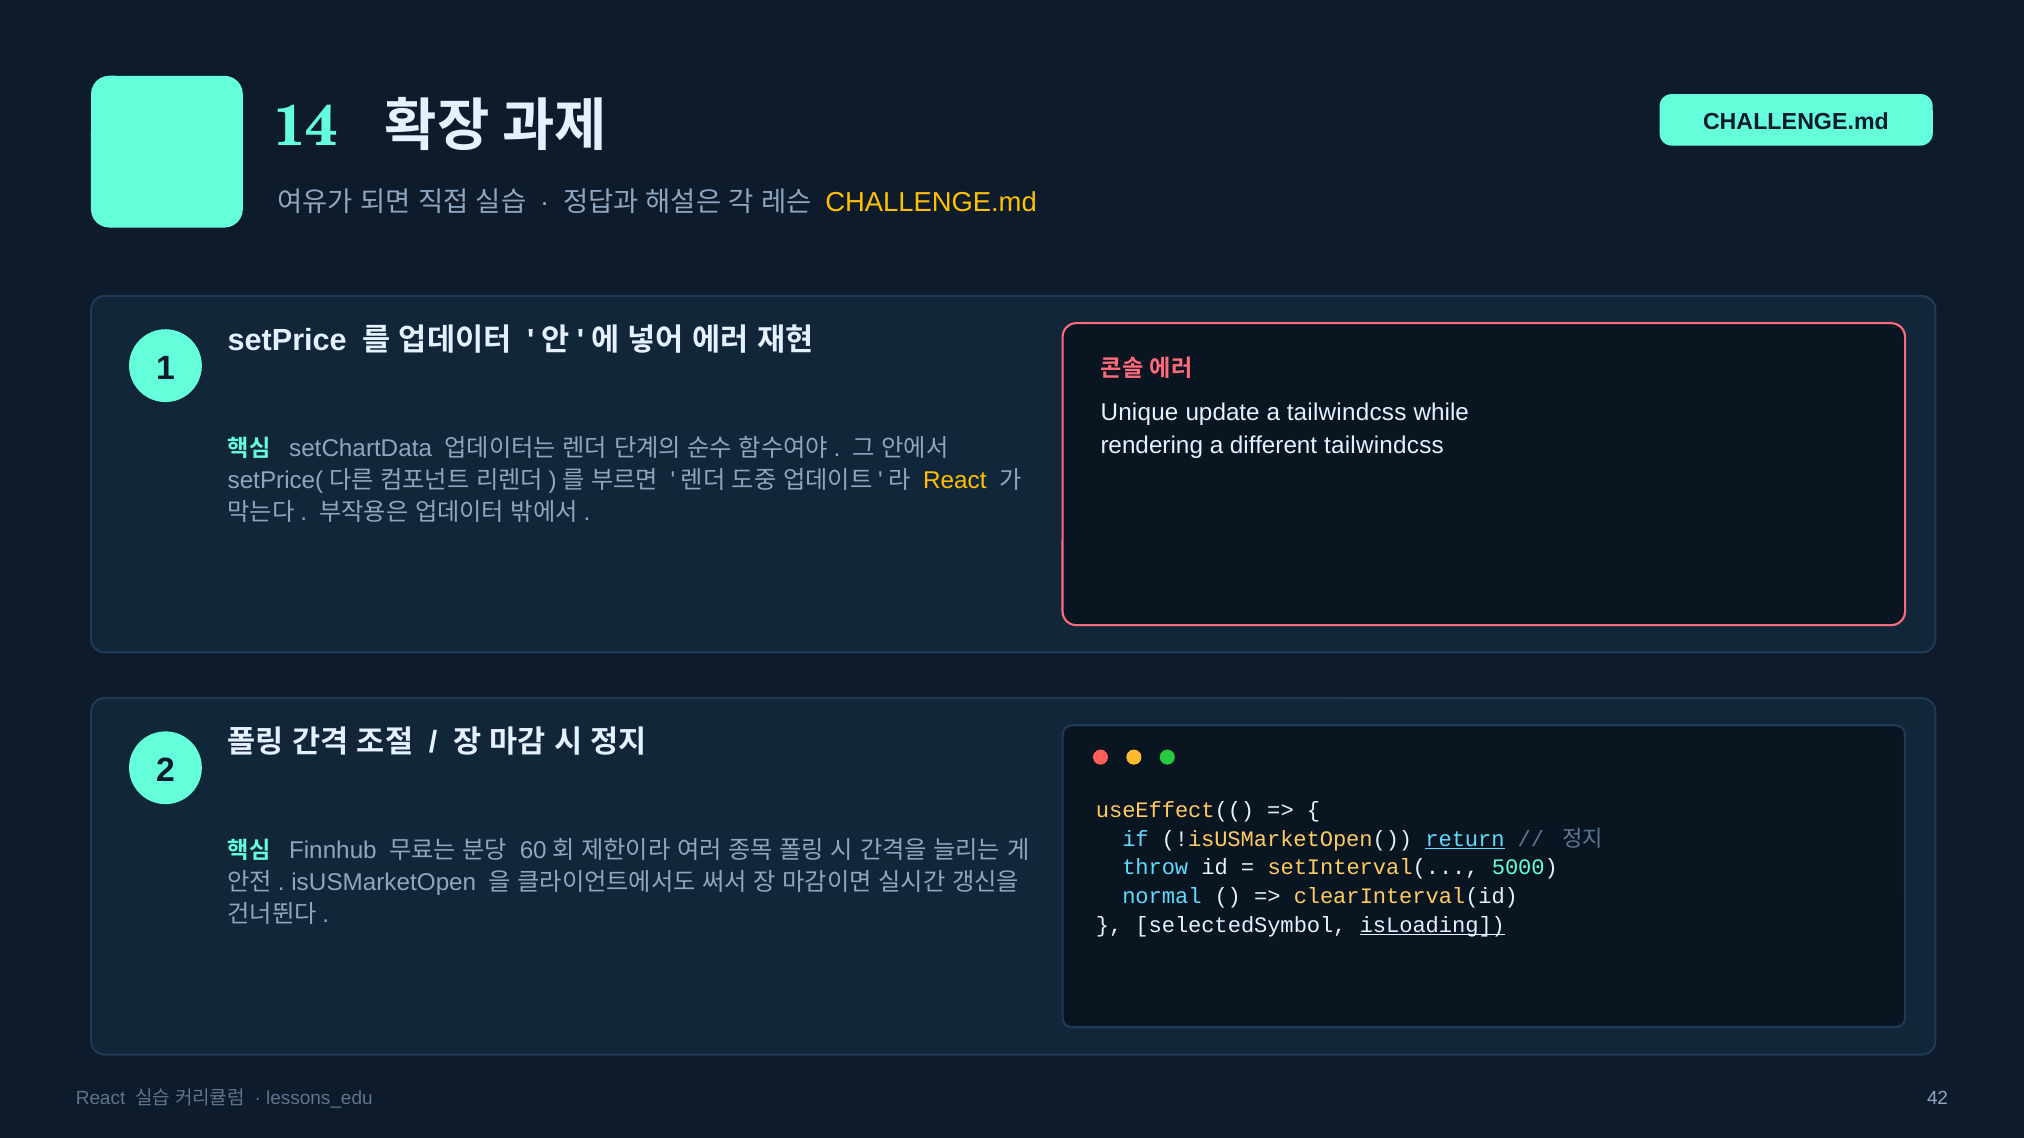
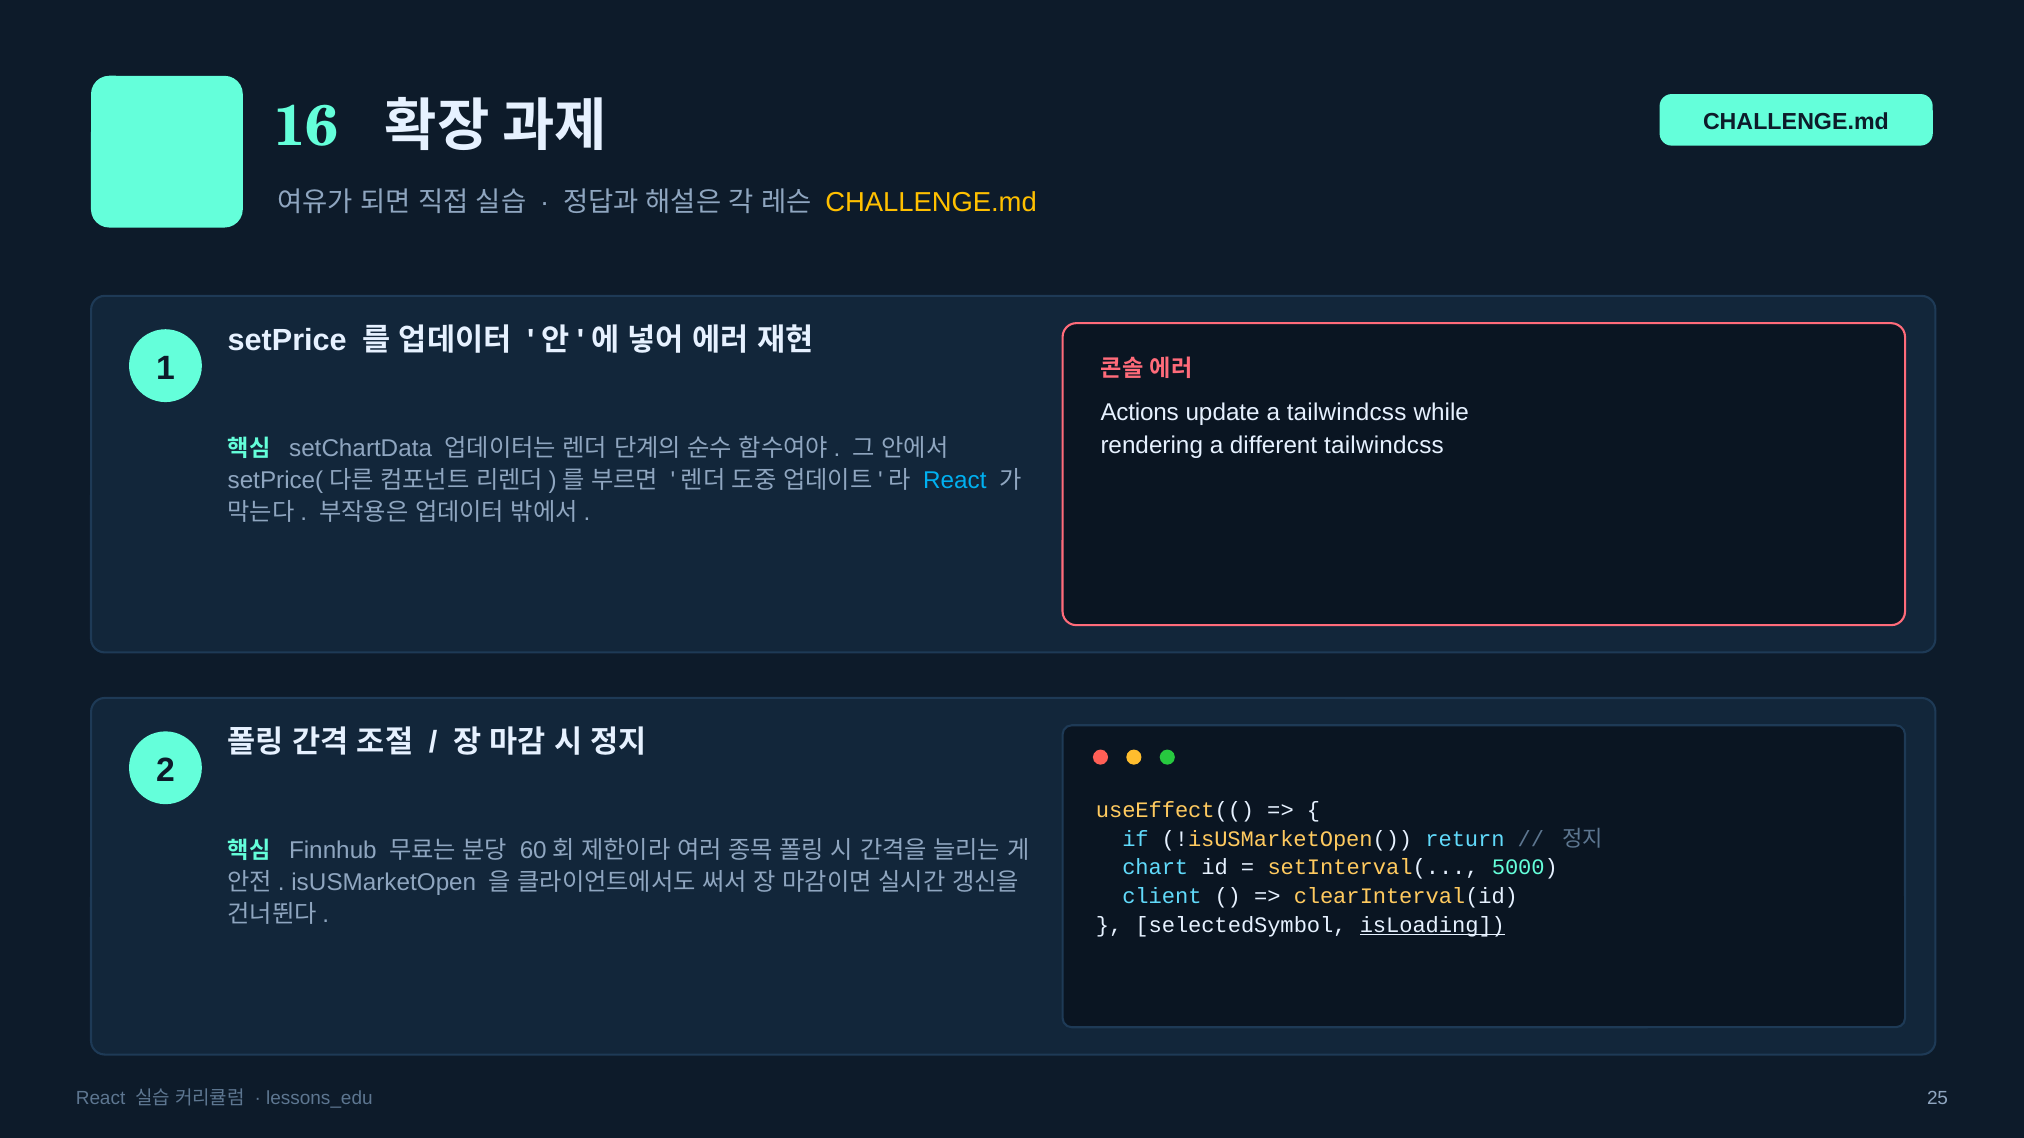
14: 14 -> 16 (306, 127)
Unique: Unique -> Actions (1140, 413)
React colour: yellow -> light blue (955, 481)
return underline: present -> none (1465, 839)
throw: throw -> chart (1155, 868)
normal: normal -> client (1162, 897)
42: 42 -> 25 (1938, 1099)
